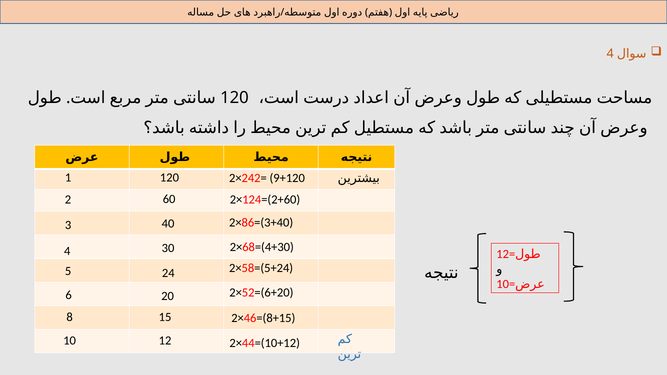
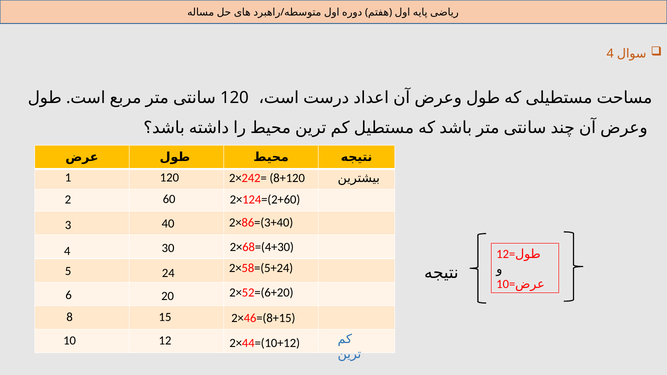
9+120: 9+120 -> 8+120 (287, 178)
